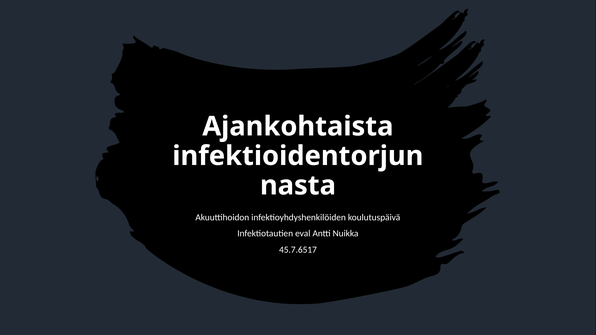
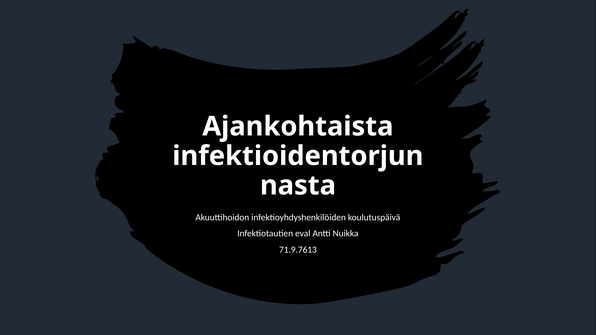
45.7.6517: 45.7.6517 -> 71.9.7613 (298, 250)
